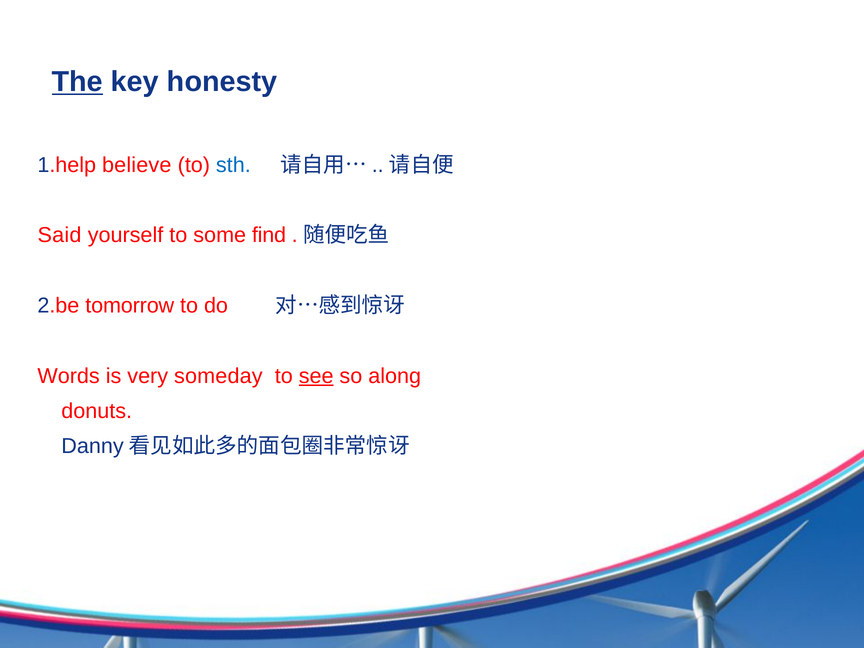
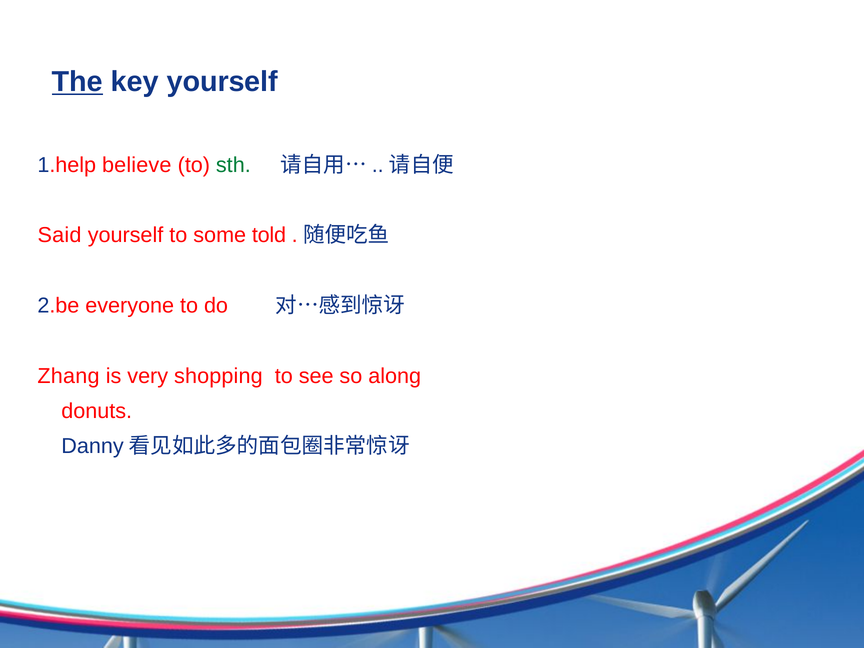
key honesty: honesty -> yourself (222, 82)
sth colour: blue -> green (233, 165)
find: find -> told (269, 235)
tomorrow: tomorrow -> everyone (130, 306)
Words: Words -> Zhang (69, 376)
someday: someday -> shopping (218, 376)
see underline: present -> none (316, 376)
